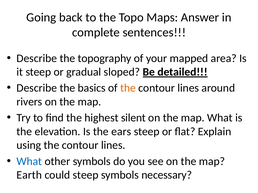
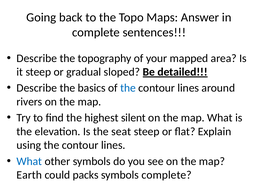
the colour: orange -> blue (128, 88)
ears: ears -> seat (121, 132)
could steep: steep -> packs (86, 175)
symbols necessary: necessary -> complete (167, 175)
